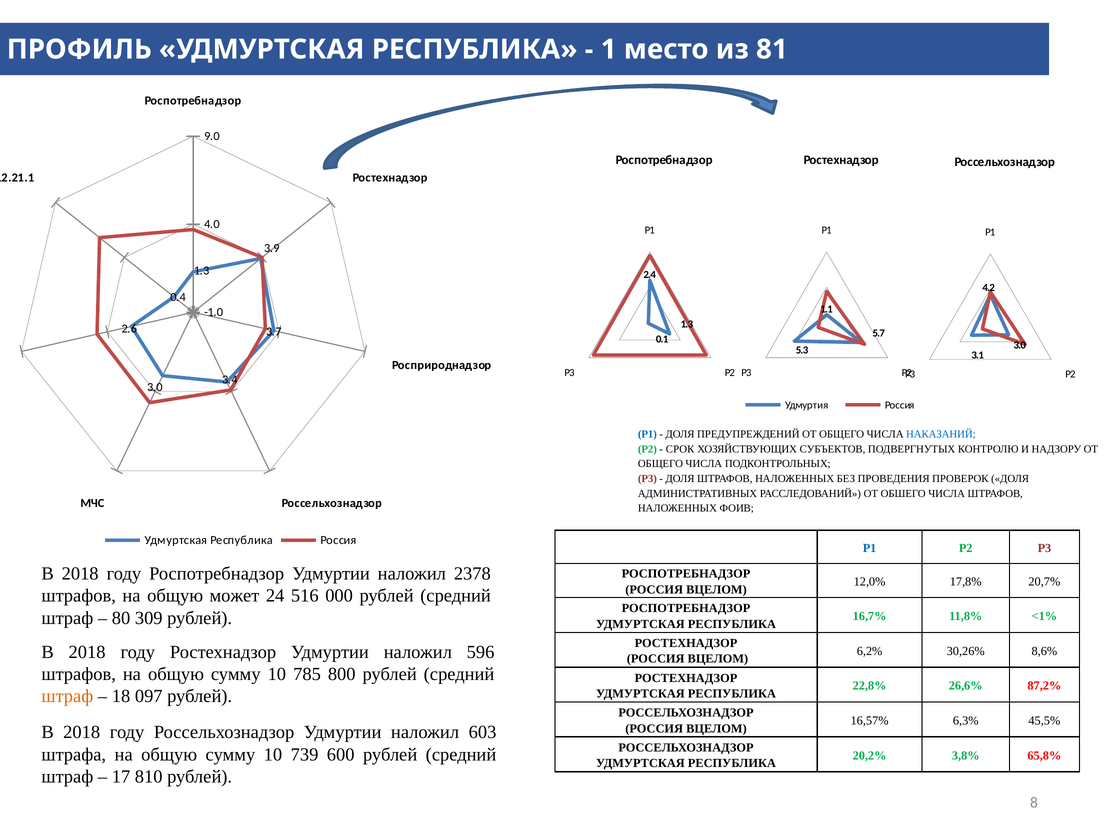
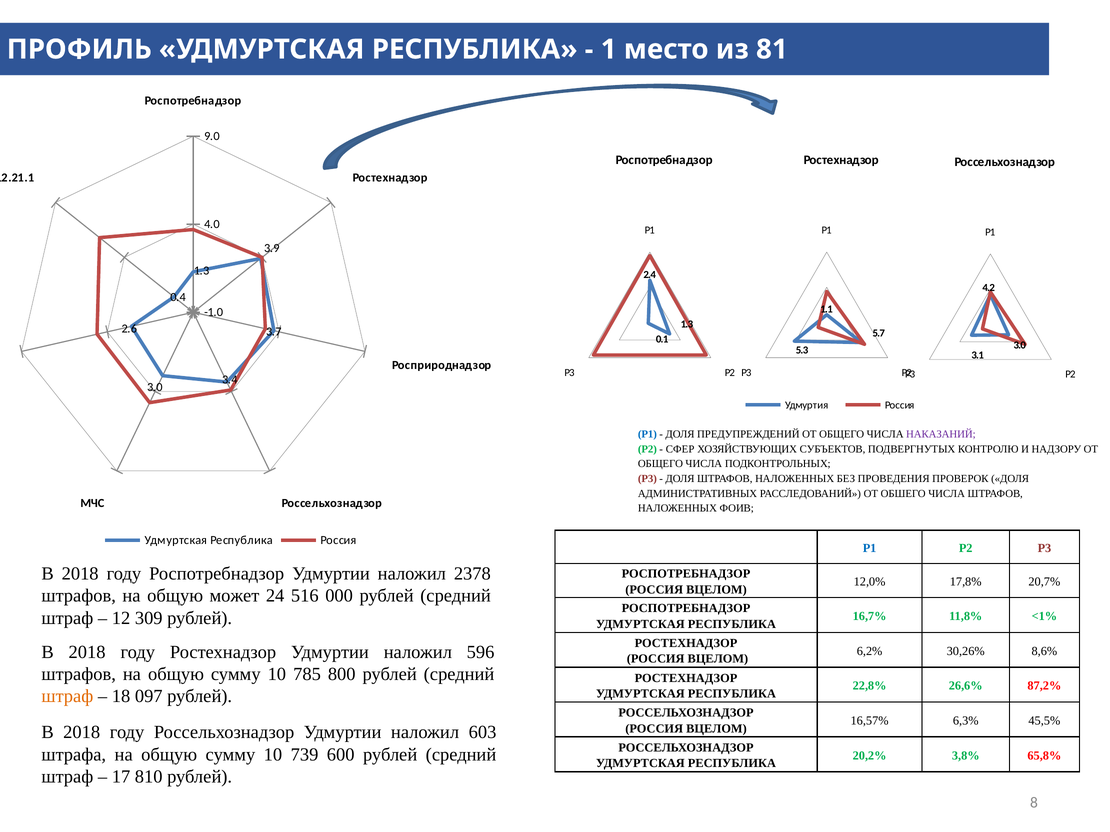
НАКАЗАНИЙ colour: blue -> purple (941, 434)
СРОК: СРОК -> СФЕР (680, 449)
80: 80 -> 12 (121, 618)
